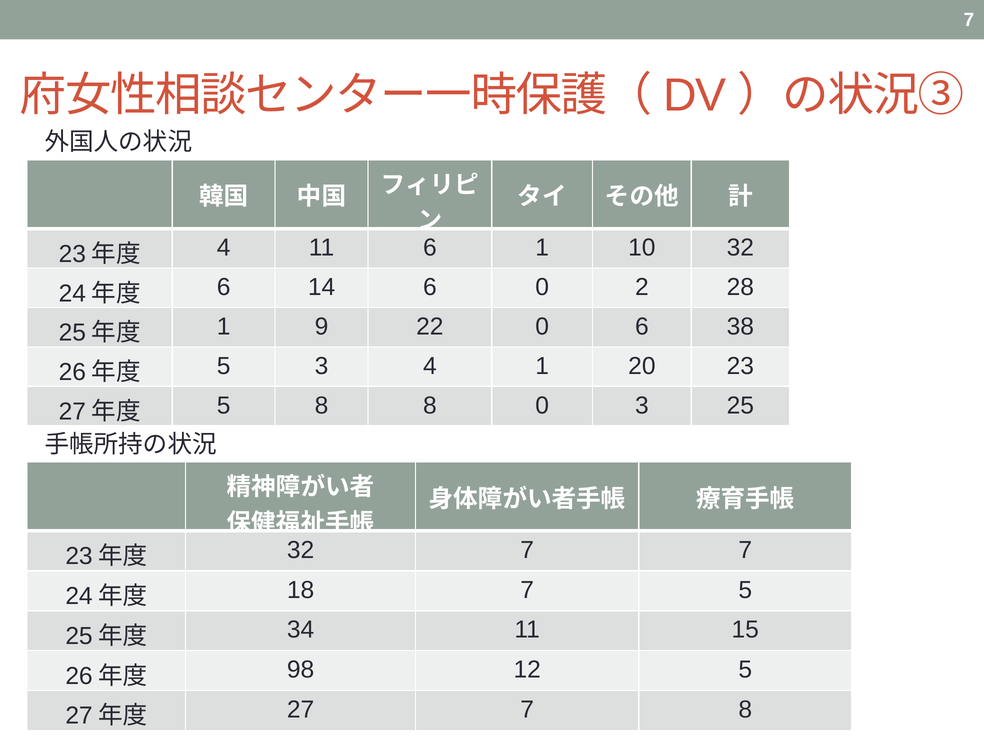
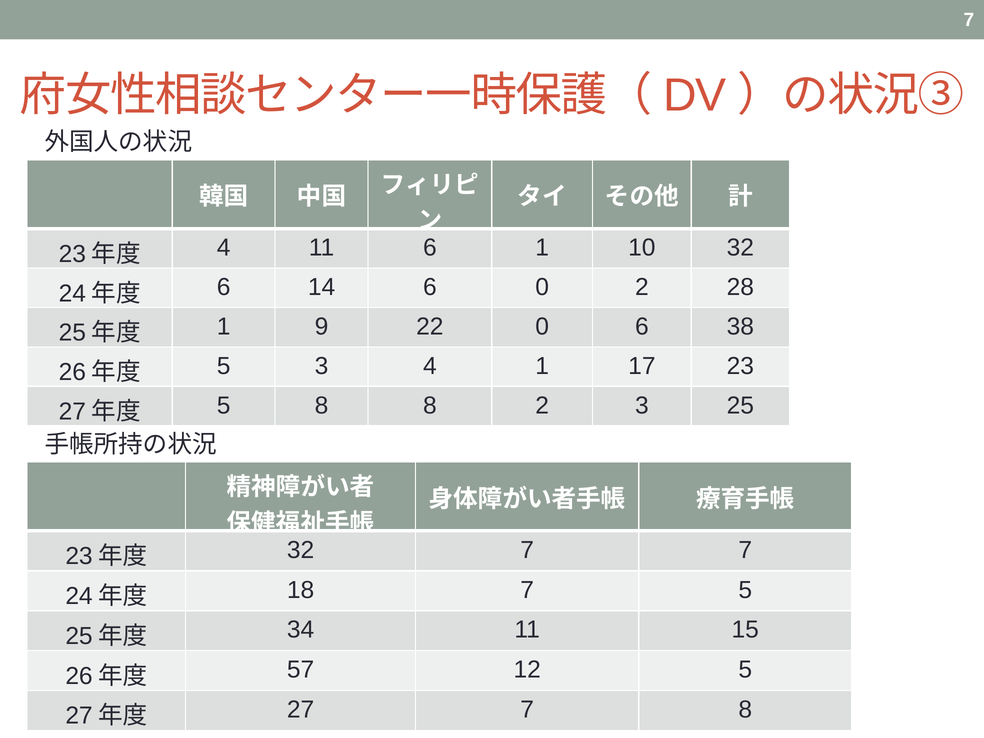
20: 20 -> 17 (642, 366)
8 0: 0 -> 2 (542, 405)
98: 98 -> 57 (301, 670)
